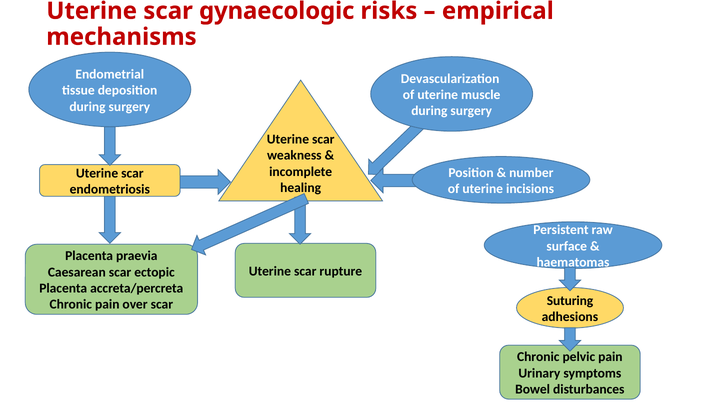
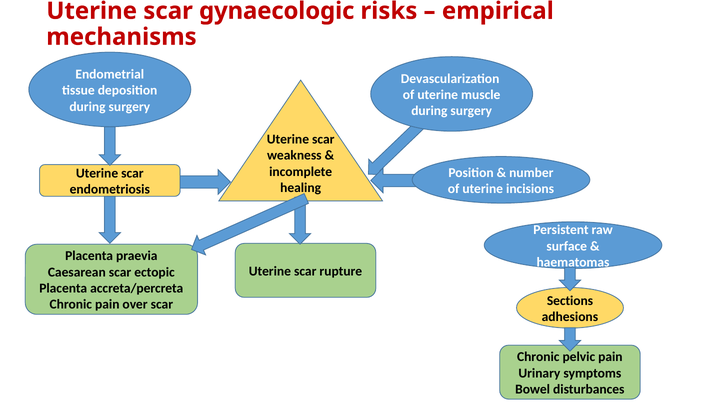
Suturing: Suturing -> Sections (570, 301)
